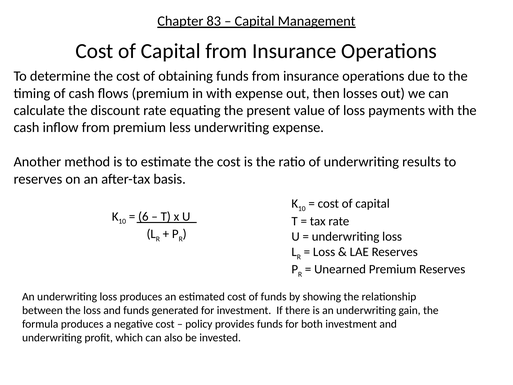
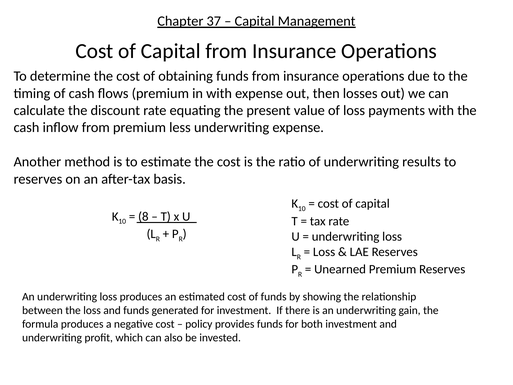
83: 83 -> 37 (214, 21)
6: 6 -> 8 (143, 216)
